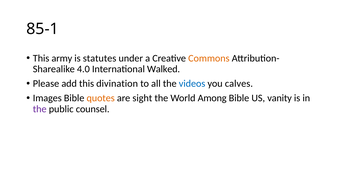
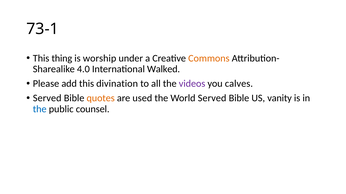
85-1: 85-1 -> 73-1 (43, 29)
army: army -> thing (62, 58)
statutes: statutes -> worship (100, 58)
videos colour: blue -> purple (192, 84)
Images: Images -> Served (47, 98)
sight: sight -> used (142, 98)
World Among: Among -> Served (212, 98)
the colour: purple -> blue (40, 109)
